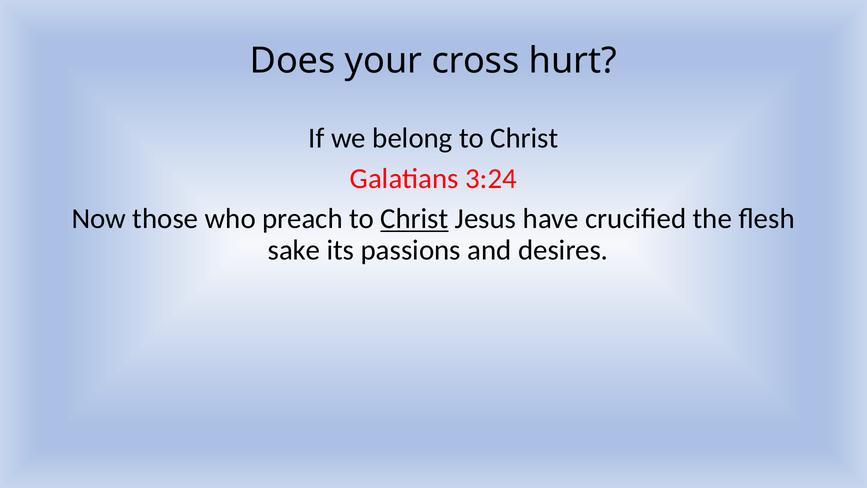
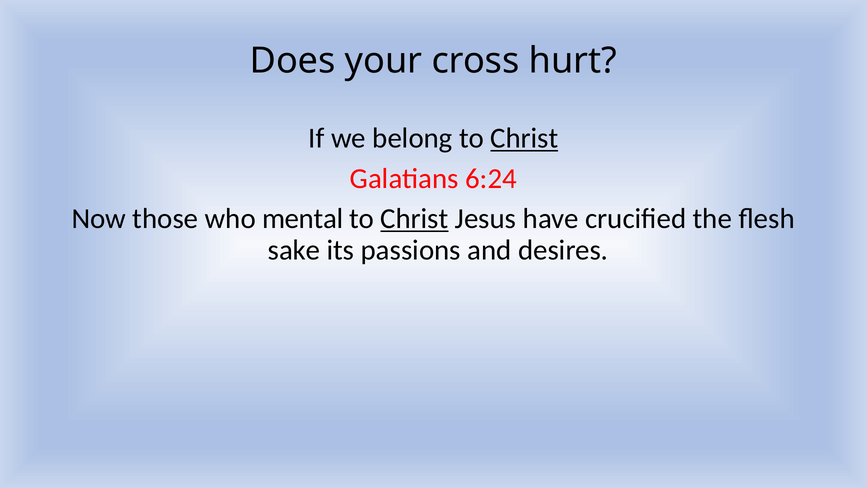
Christ underline: none -> present (524, 138)
3:24: 3:24 -> 6:24 (491, 178)
preach: preach -> mental (303, 219)
